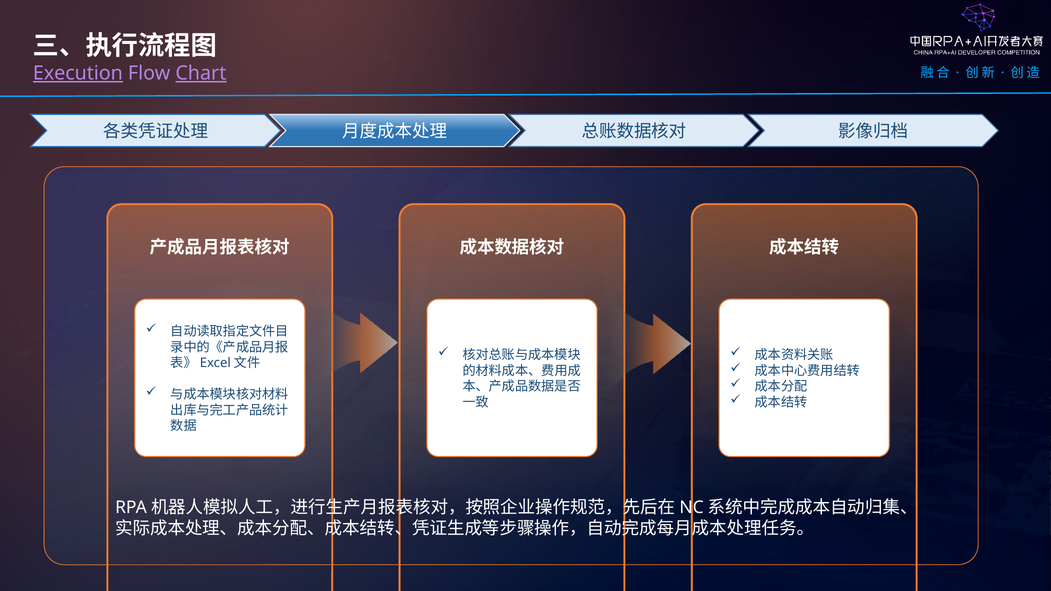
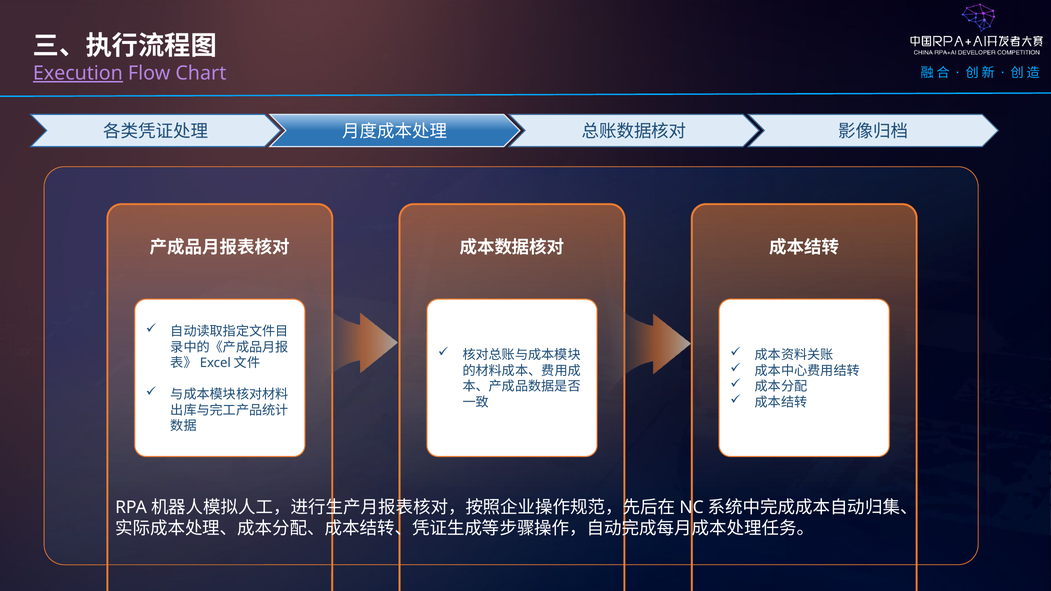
Chart underline: present -> none (201, 73)
